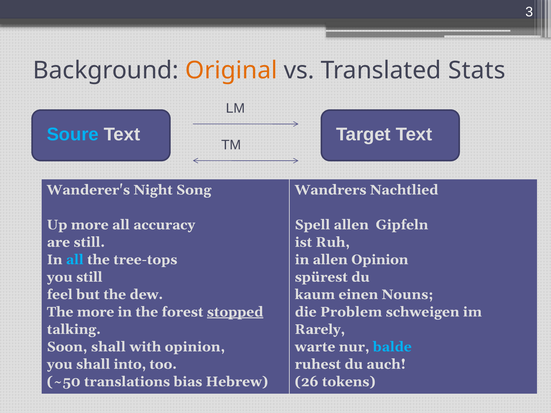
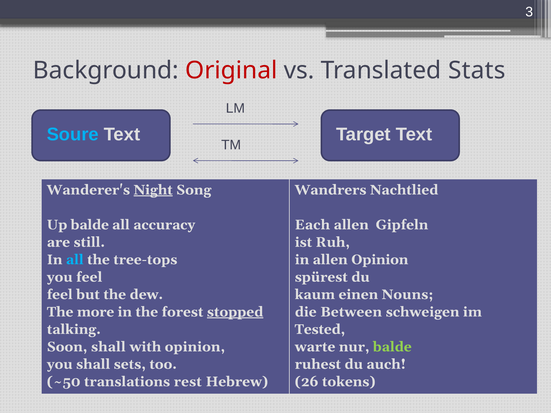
Original colour: orange -> red (231, 71)
Night underline: none -> present (153, 190)
Up more: more -> balde (90, 225)
Spell: Spell -> Each (312, 225)
you still: still -> feel (89, 277)
Problem: Problem -> Between (351, 312)
Rarely: Rarely -> Tested (320, 330)
balde colour: light blue -> light green (392, 347)
into: into -> sets (130, 364)
bias: bias -> rest (188, 382)
